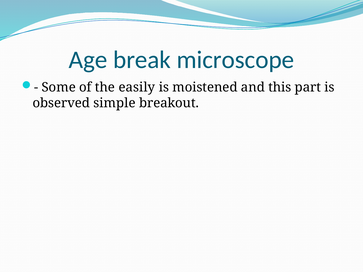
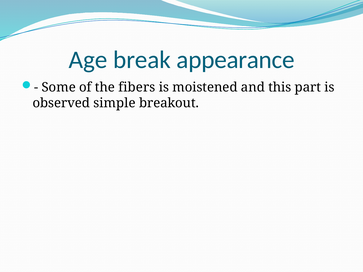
microscope: microscope -> appearance (236, 60)
easily: easily -> fibers (137, 87)
